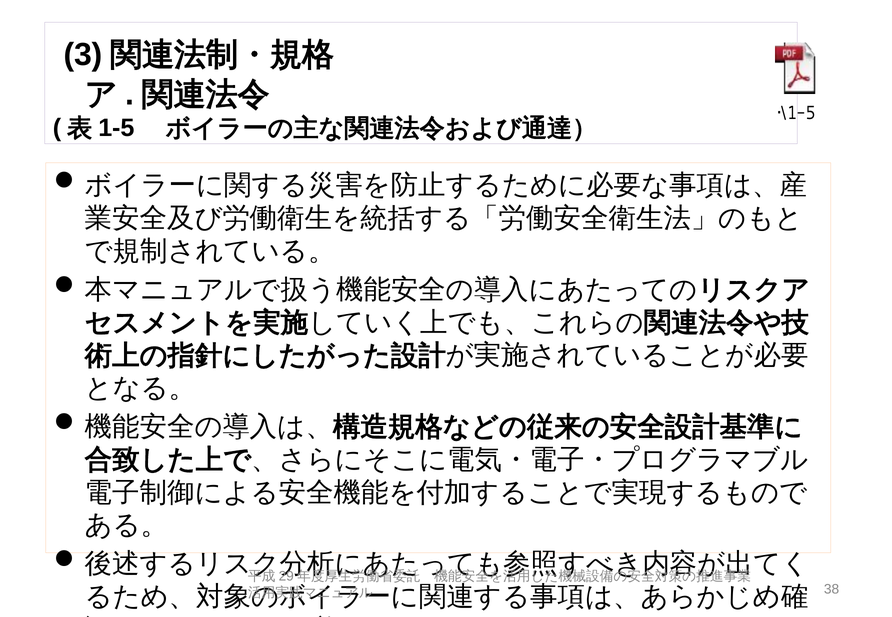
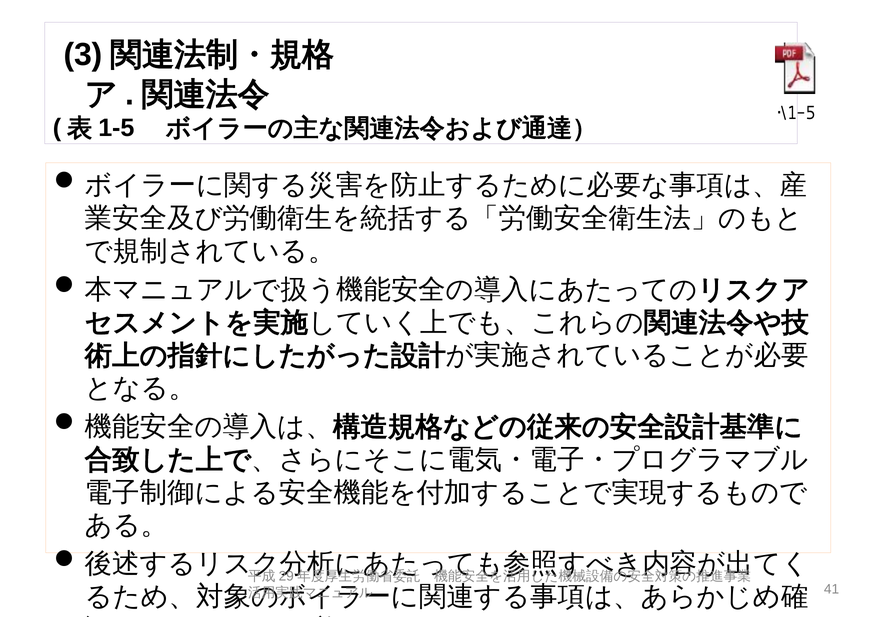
38: 38 -> 41 (832, 590)
